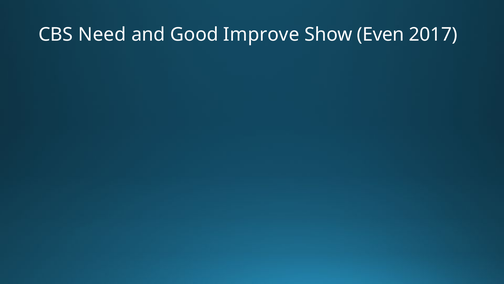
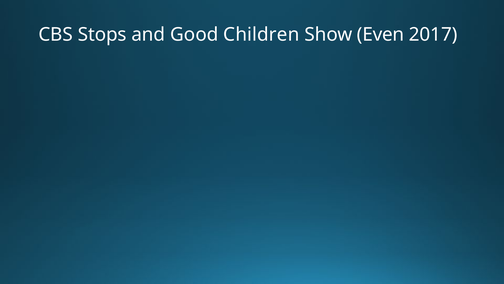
Need: Need -> Stops (102, 35)
Improve: Improve -> Children (261, 35)
